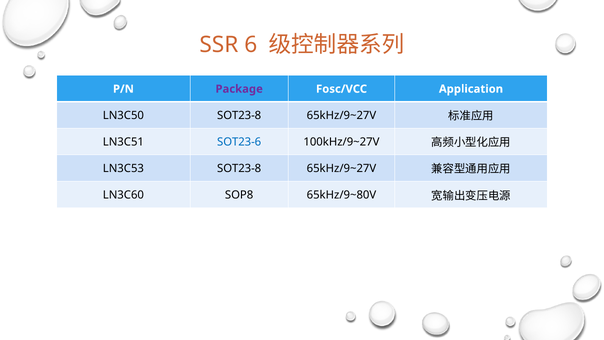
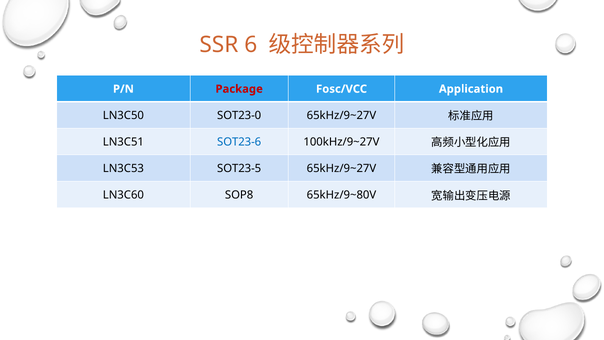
Package colour: purple -> red (239, 89)
LN3C50 SOT23-8: SOT23-8 -> SOT23-0 (239, 115)
LN3C53 SOT23-8: SOT23-8 -> SOT23-5 (239, 169)
